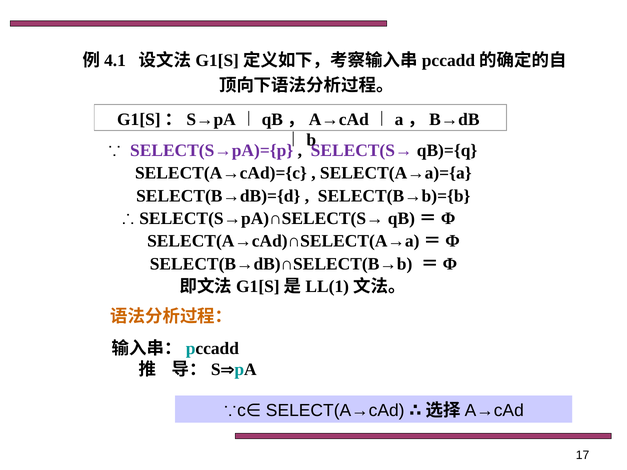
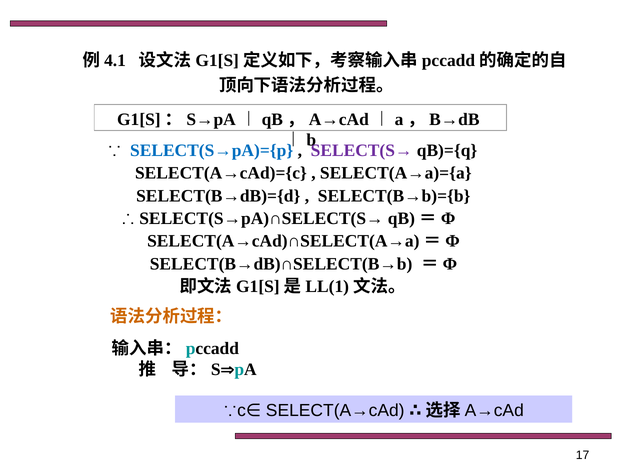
SELECT(S→pA)={p colour: purple -> blue (212, 151)
